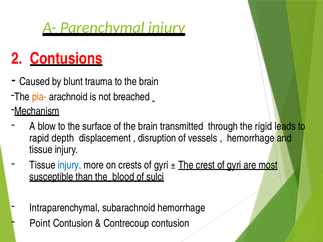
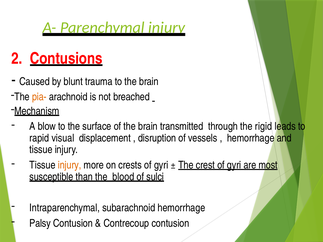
depth: depth -> visual (63, 138)
injury colour: blue -> orange (70, 165)
Point: Point -> Palsy (40, 223)
